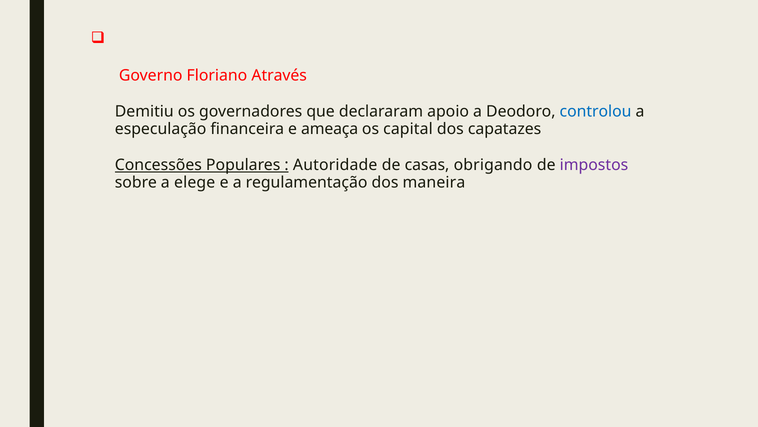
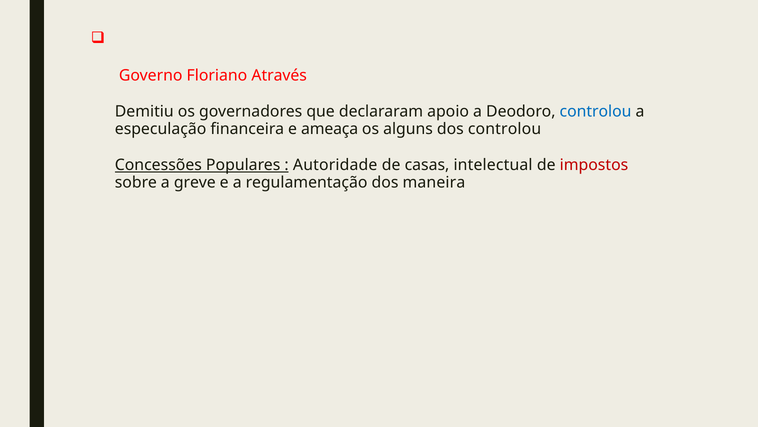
capital: capital -> alguns (408, 129)
dos capatazes: capatazes -> controlou (505, 129)
obrigando: obrigando -> intelectual (493, 165)
impostos colour: purple -> red (594, 165)
elege: elege -> greve (195, 182)
